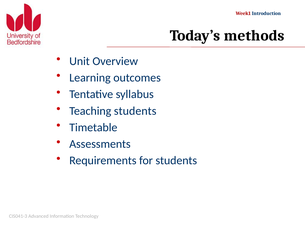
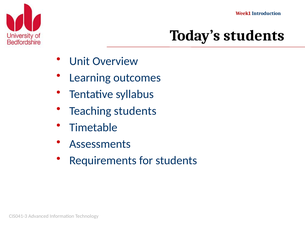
Today’s methods: methods -> students (254, 36)
